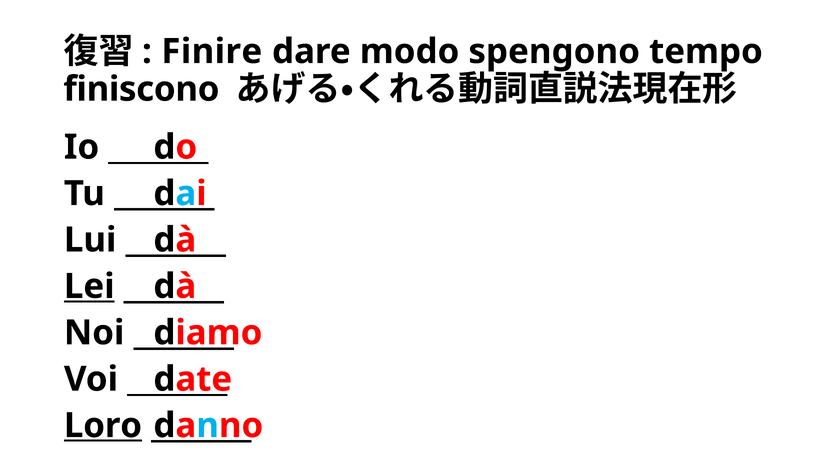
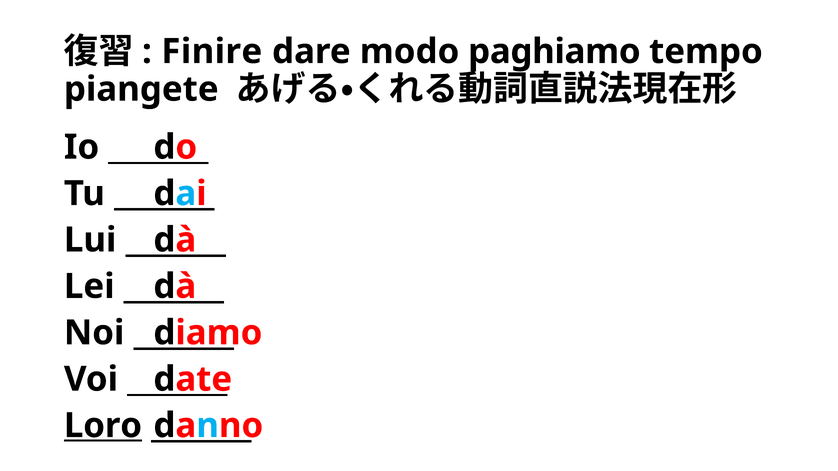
spengono: spengono -> paghiamo (554, 52)
finiscono: finiscono -> piangete (141, 89)
Lei underline: present -> none (89, 287)
